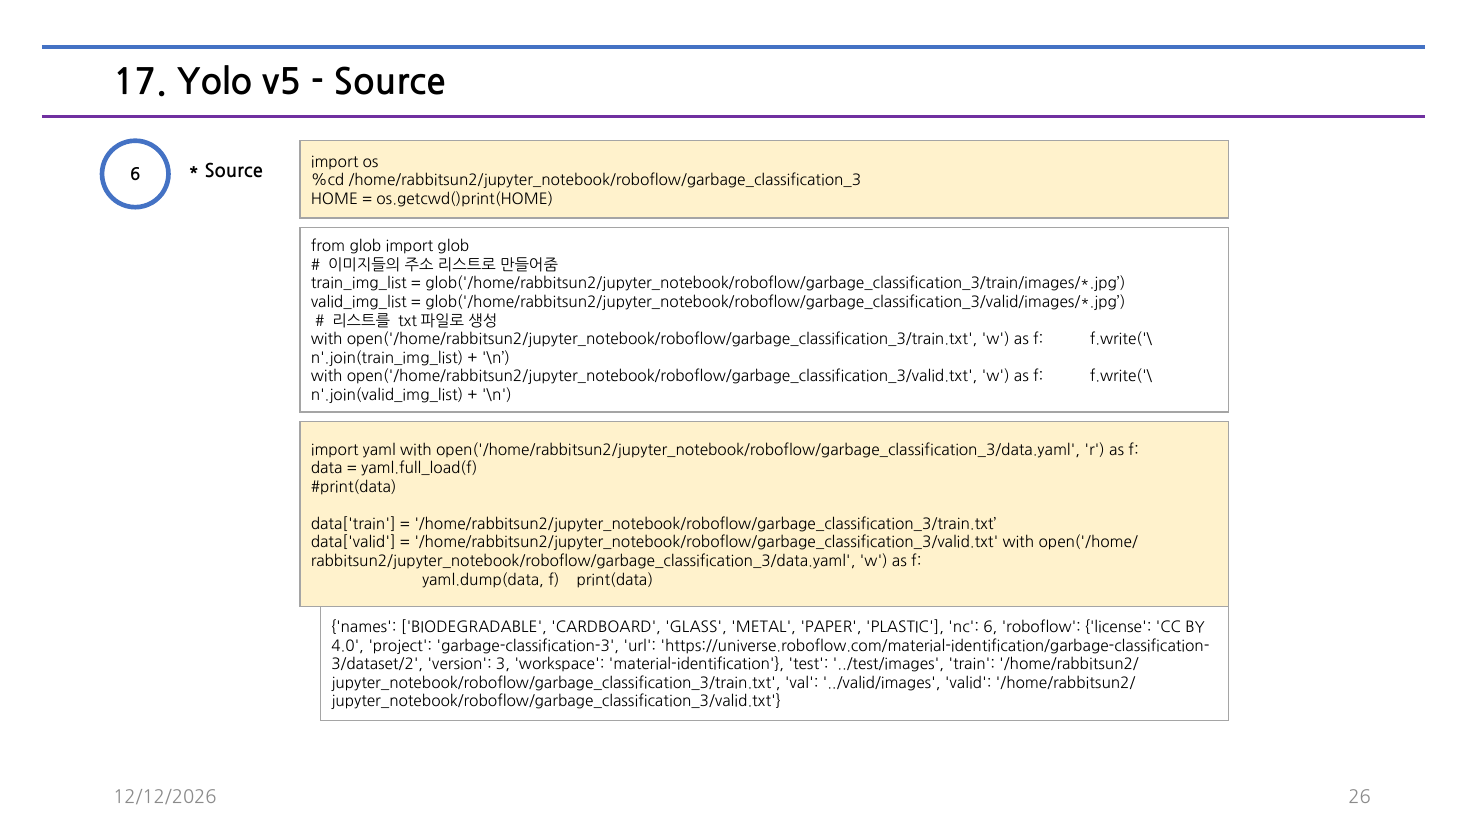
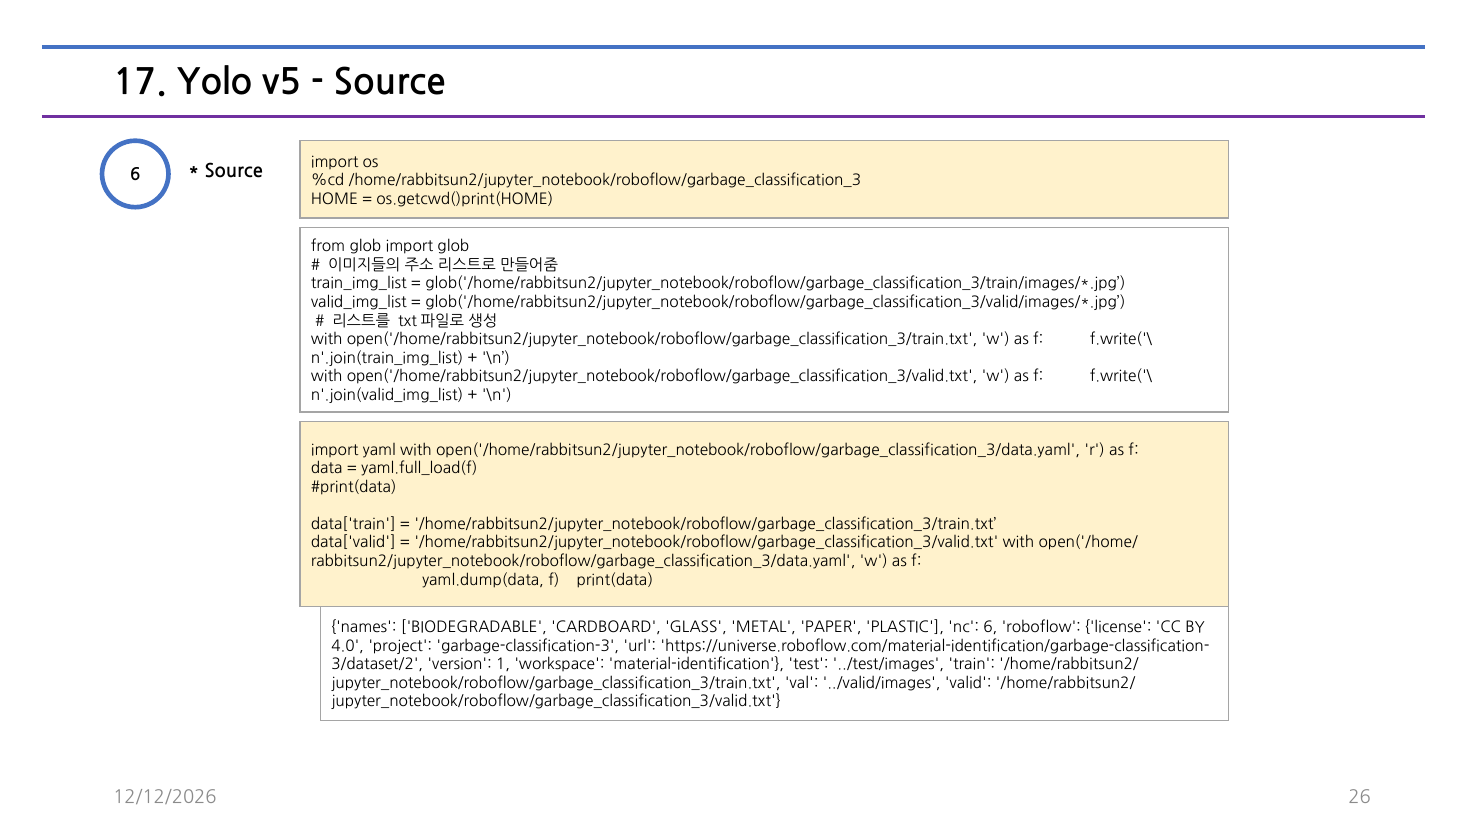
3: 3 -> 1 (503, 664)
